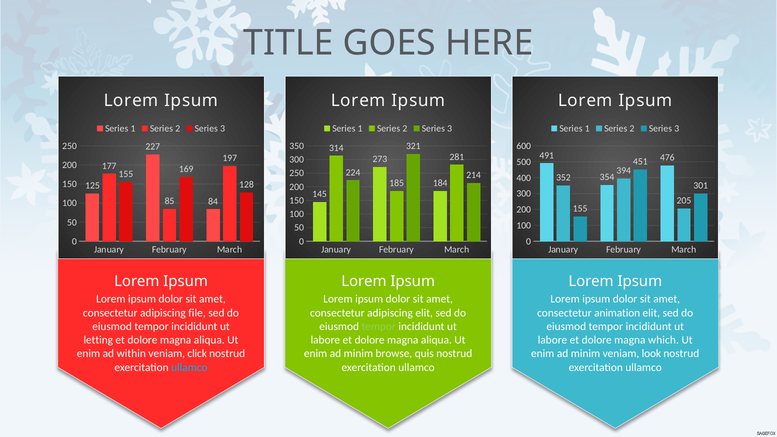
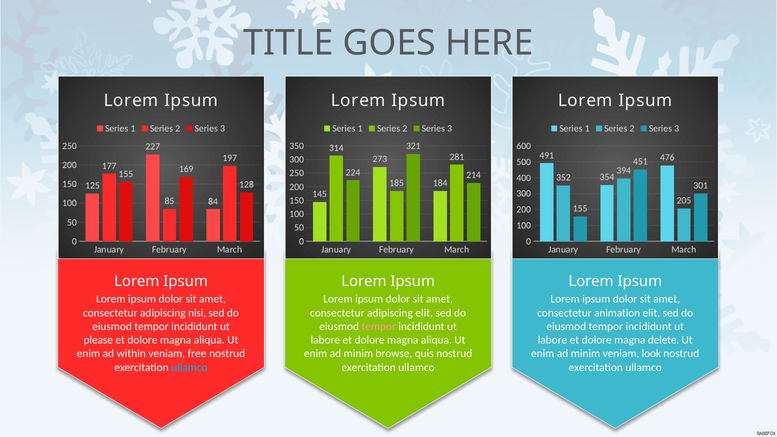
file: file -> nisi (197, 313)
tempor colour: light green -> pink (379, 326)
letting: letting -> please (98, 340)
which: which -> delete (664, 340)
click: click -> free (197, 354)
